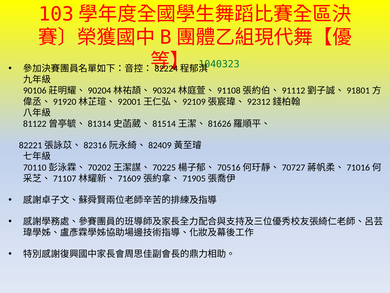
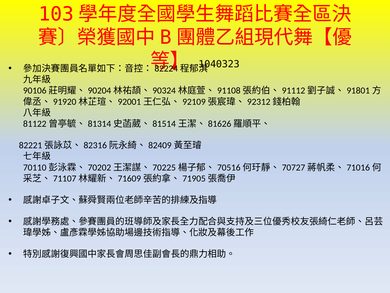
1040323 colour: green -> black (219, 64)
